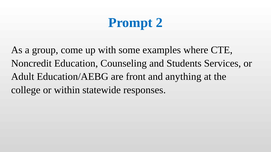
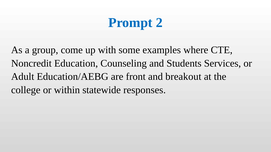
anything: anything -> breakout (183, 77)
